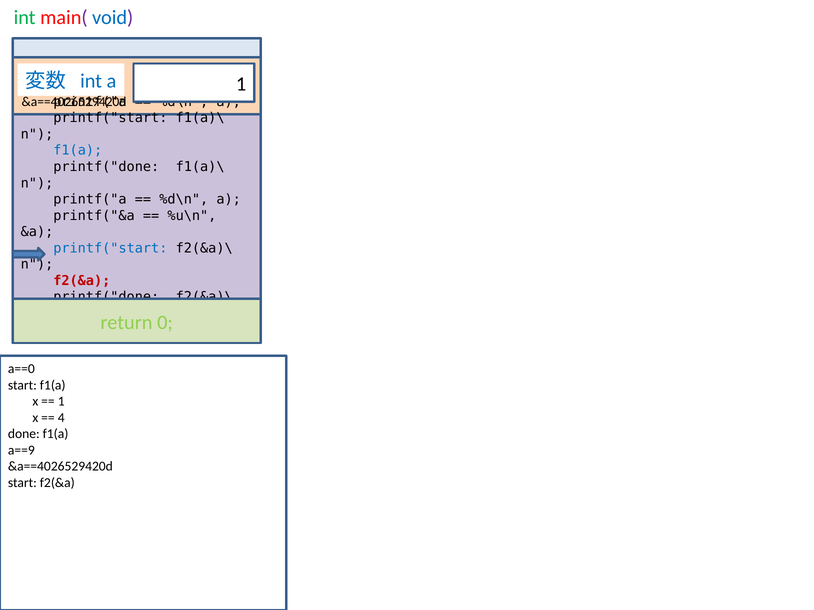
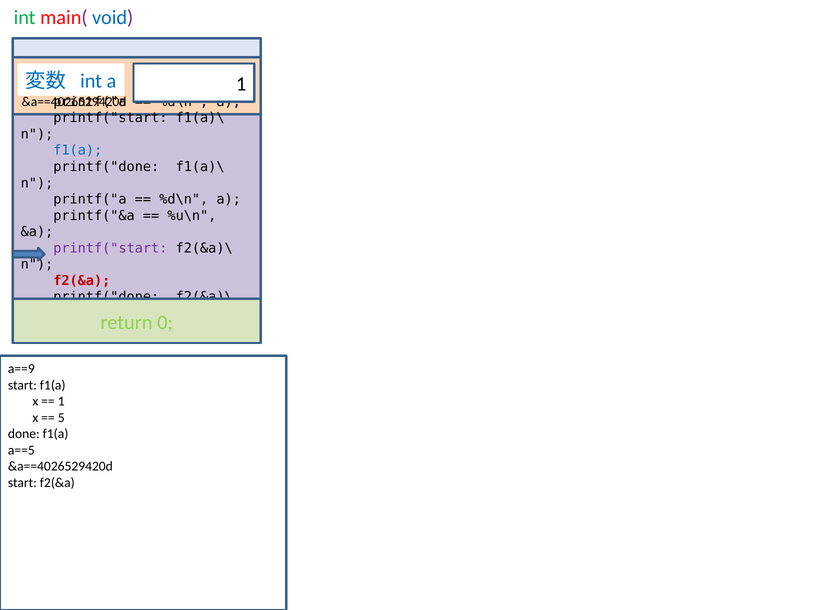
printf("start colour: blue -> purple (110, 248)
a==0: a==0 -> a==9 (21, 369)
4: 4 -> 5 (61, 418)
a==9: a==9 -> a==5 (21, 451)
